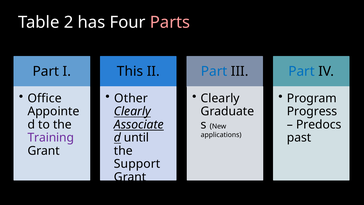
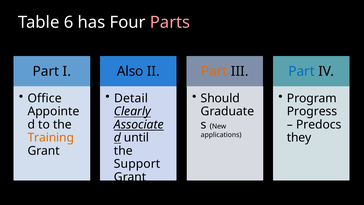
2: 2 -> 6 (69, 22)
This: This -> Also (130, 71)
Part colour: blue -> orange (214, 71)
Other: Other -> Detail (131, 98)
Clearly: Clearly -> Should (220, 98)
Training colour: purple -> orange (51, 138)
past: past -> they (299, 138)
